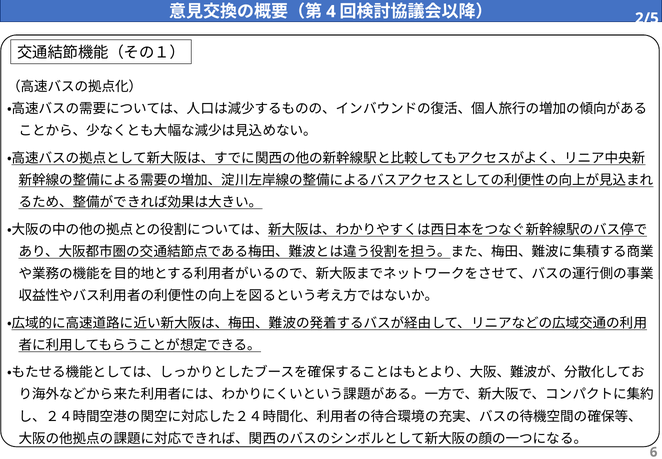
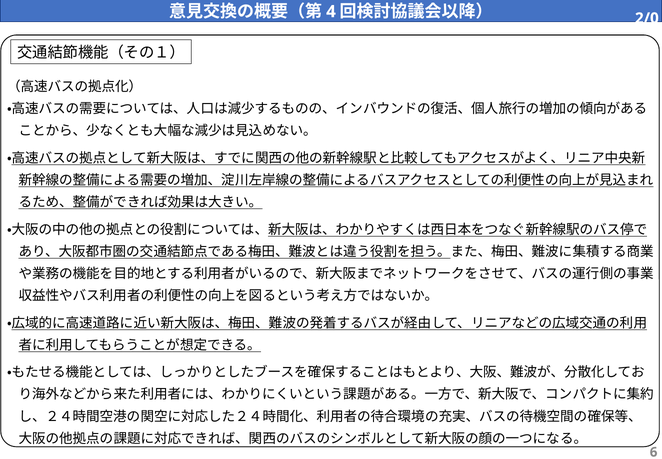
2/5: 2/5 -> 2/0 (647, 18)
